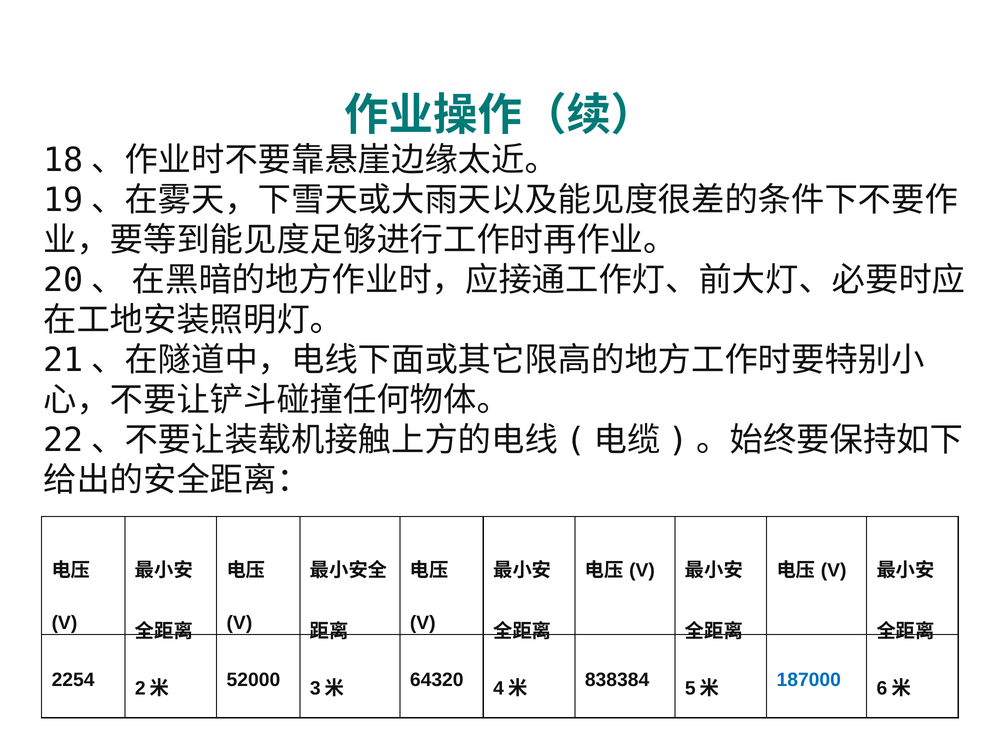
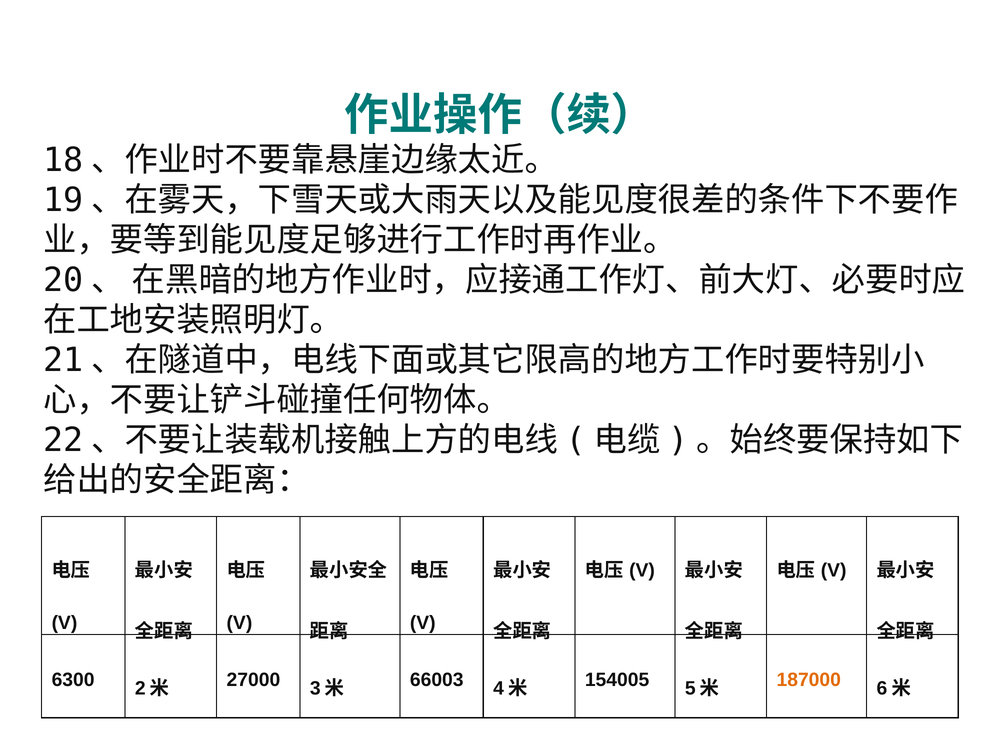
2254: 2254 -> 6300 (73, 680)
52000: 52000 -> 27000 (253, 680)
64320: 64320 -> 66003 (437, 680)
838384: 838384 -> 154005 (617, 680)
187000 colour: blue -> orange (809, 680)
